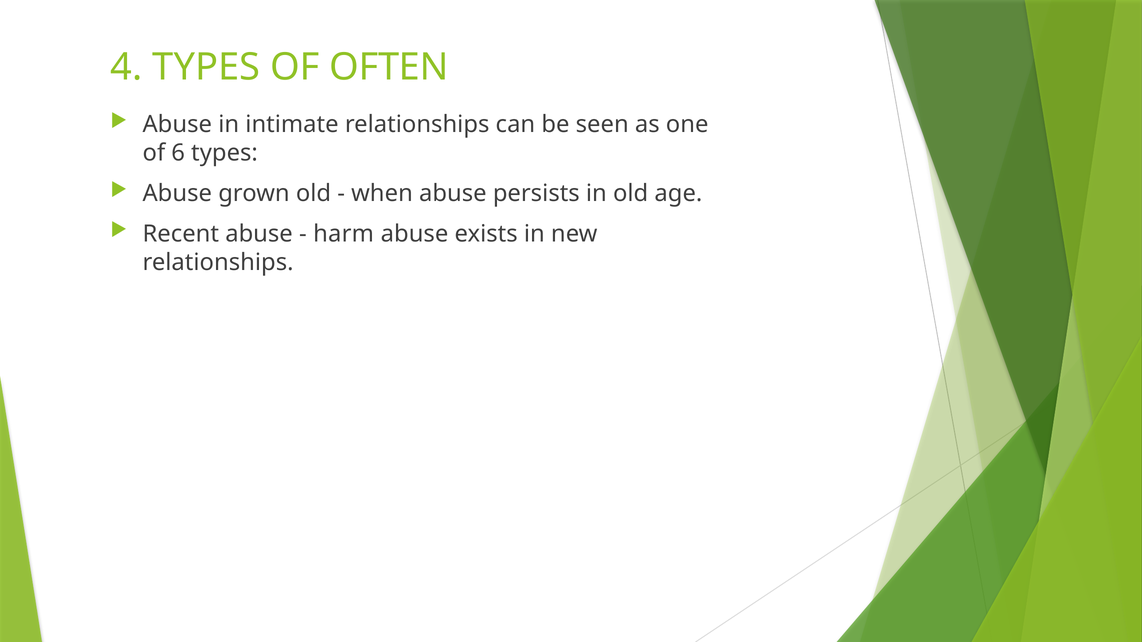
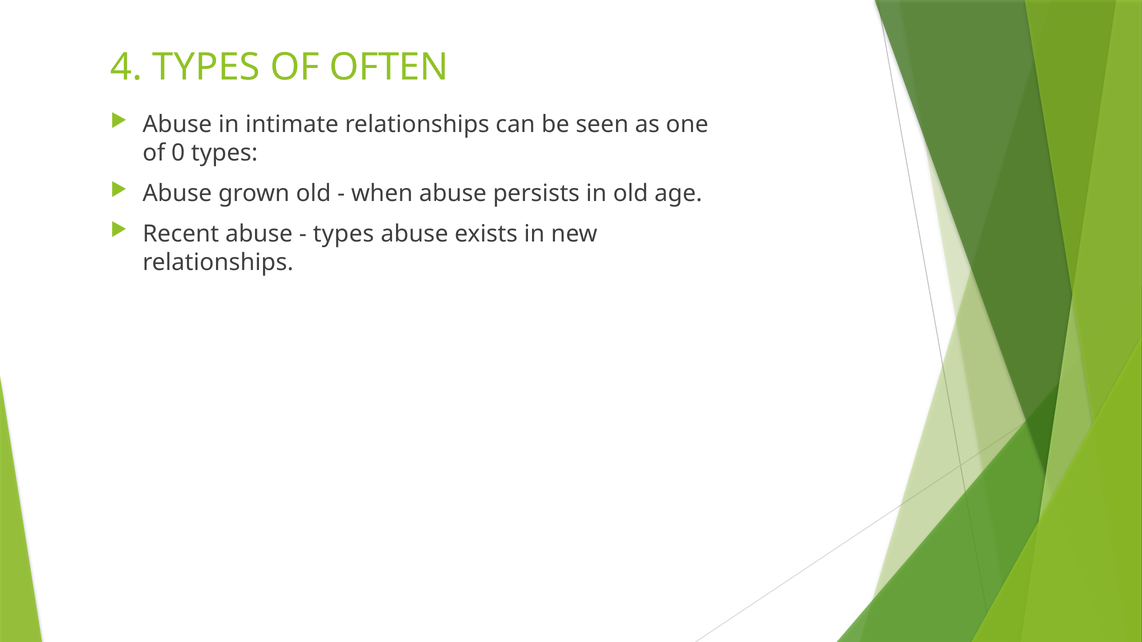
6: 6 -> 0 (178, 153)
harm: harm -> types (344, 234)
